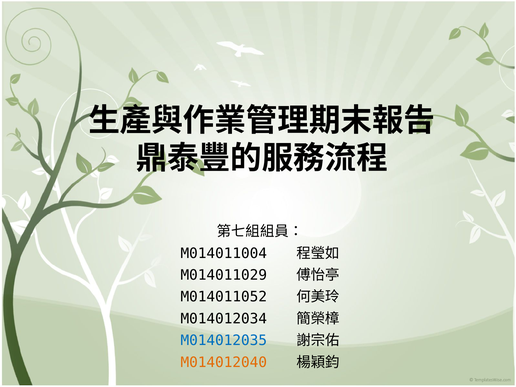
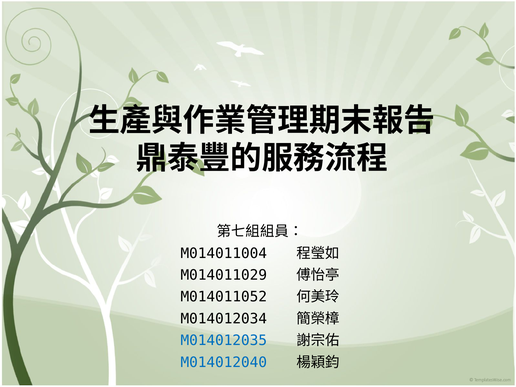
M014012040 colour: orange -> blue (224, 362)
